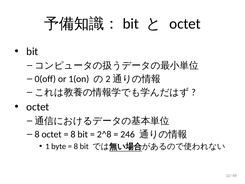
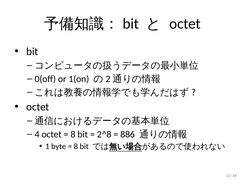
8: 8 -> 4 (37, 134)
246: 246 -> 886 (128, 134)
